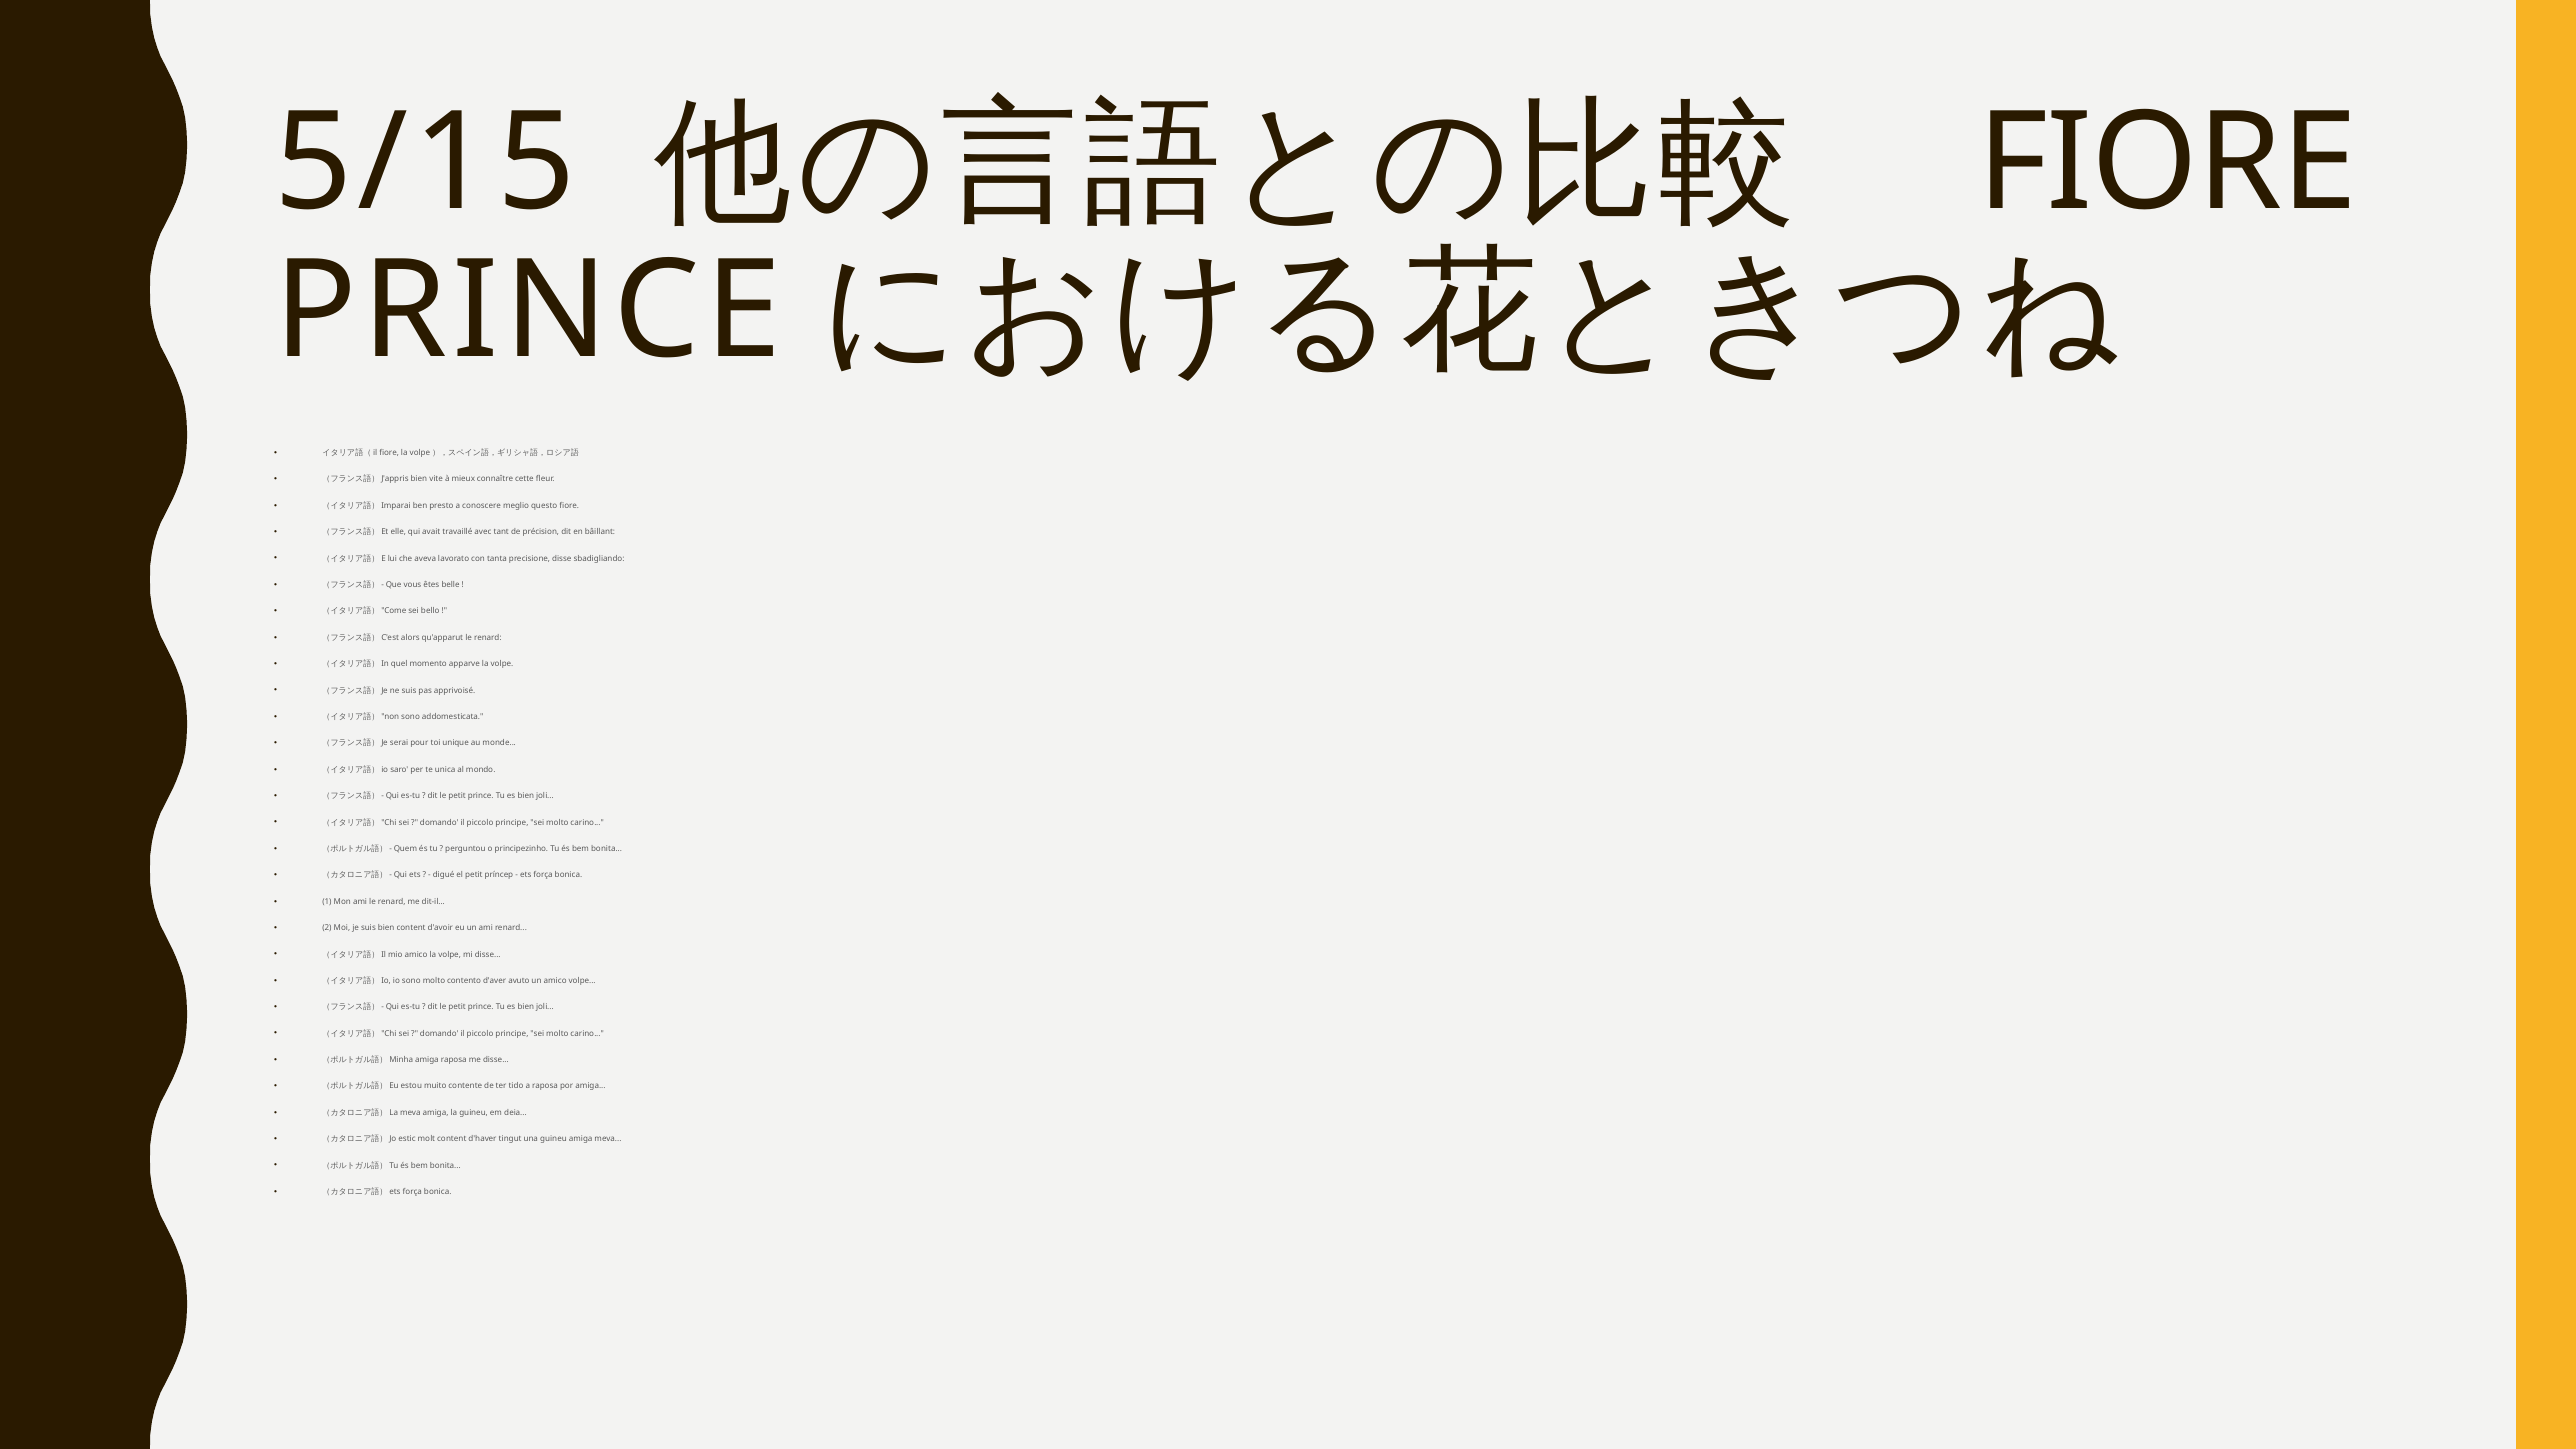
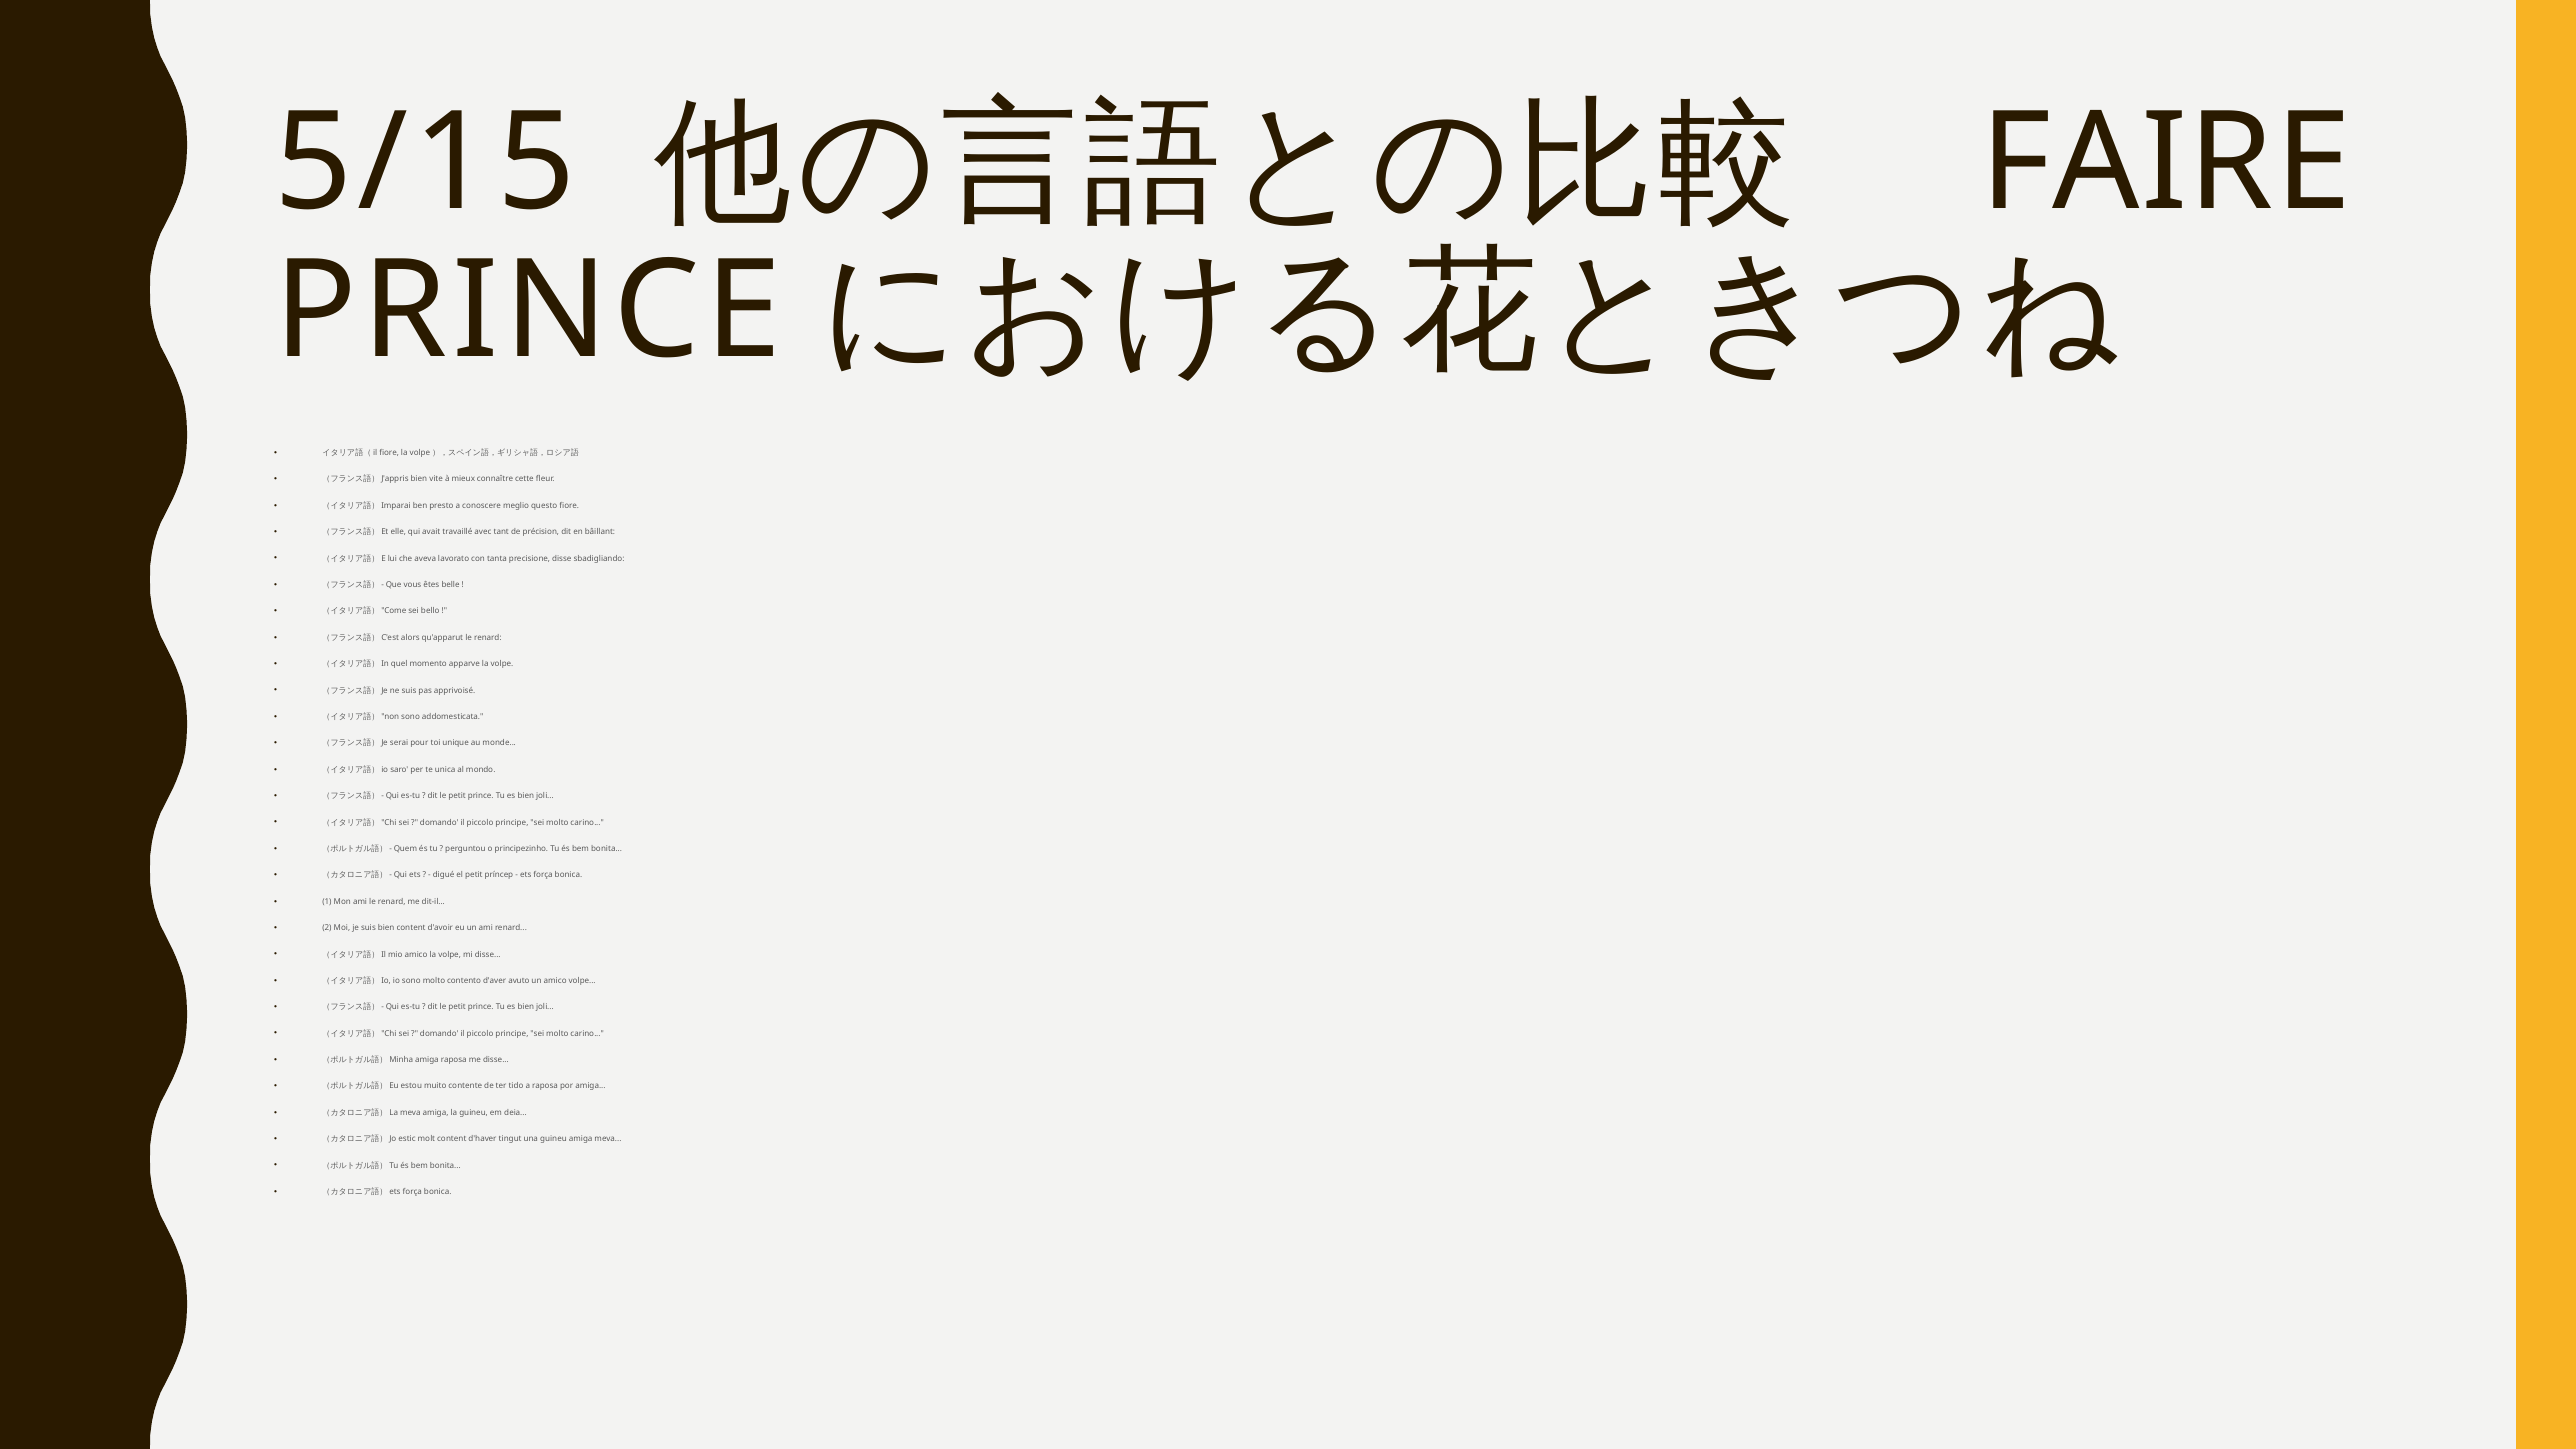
FIORE: FIORE -> FAIRE (2166, 163)
